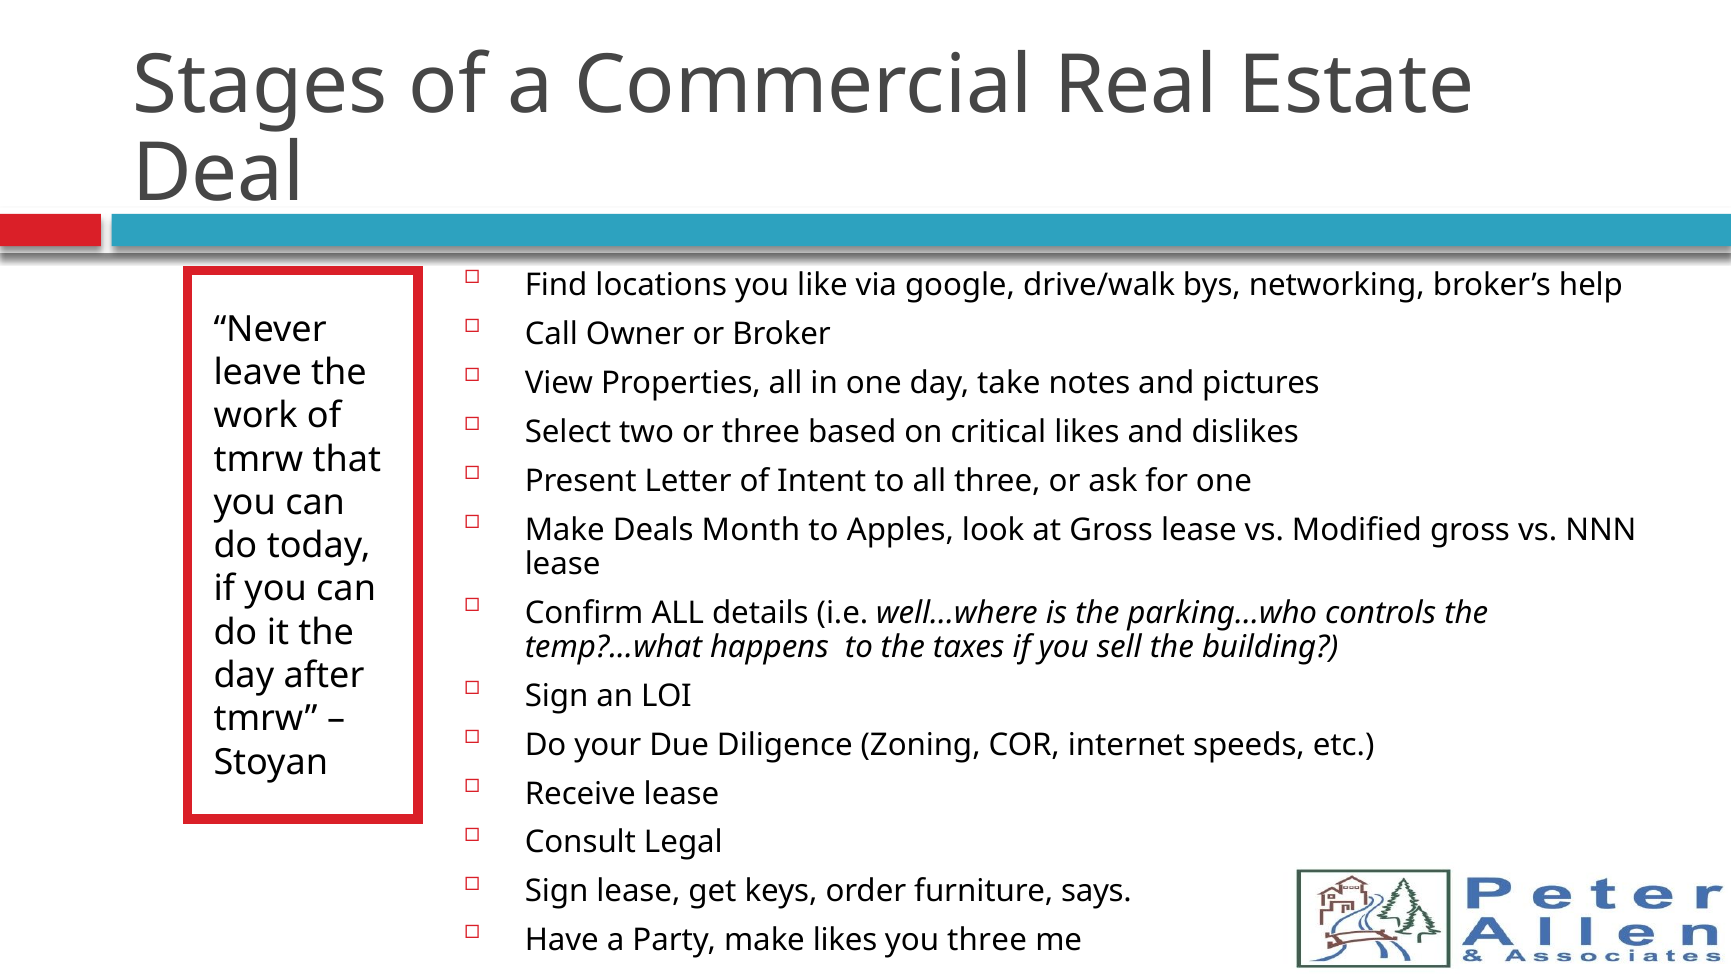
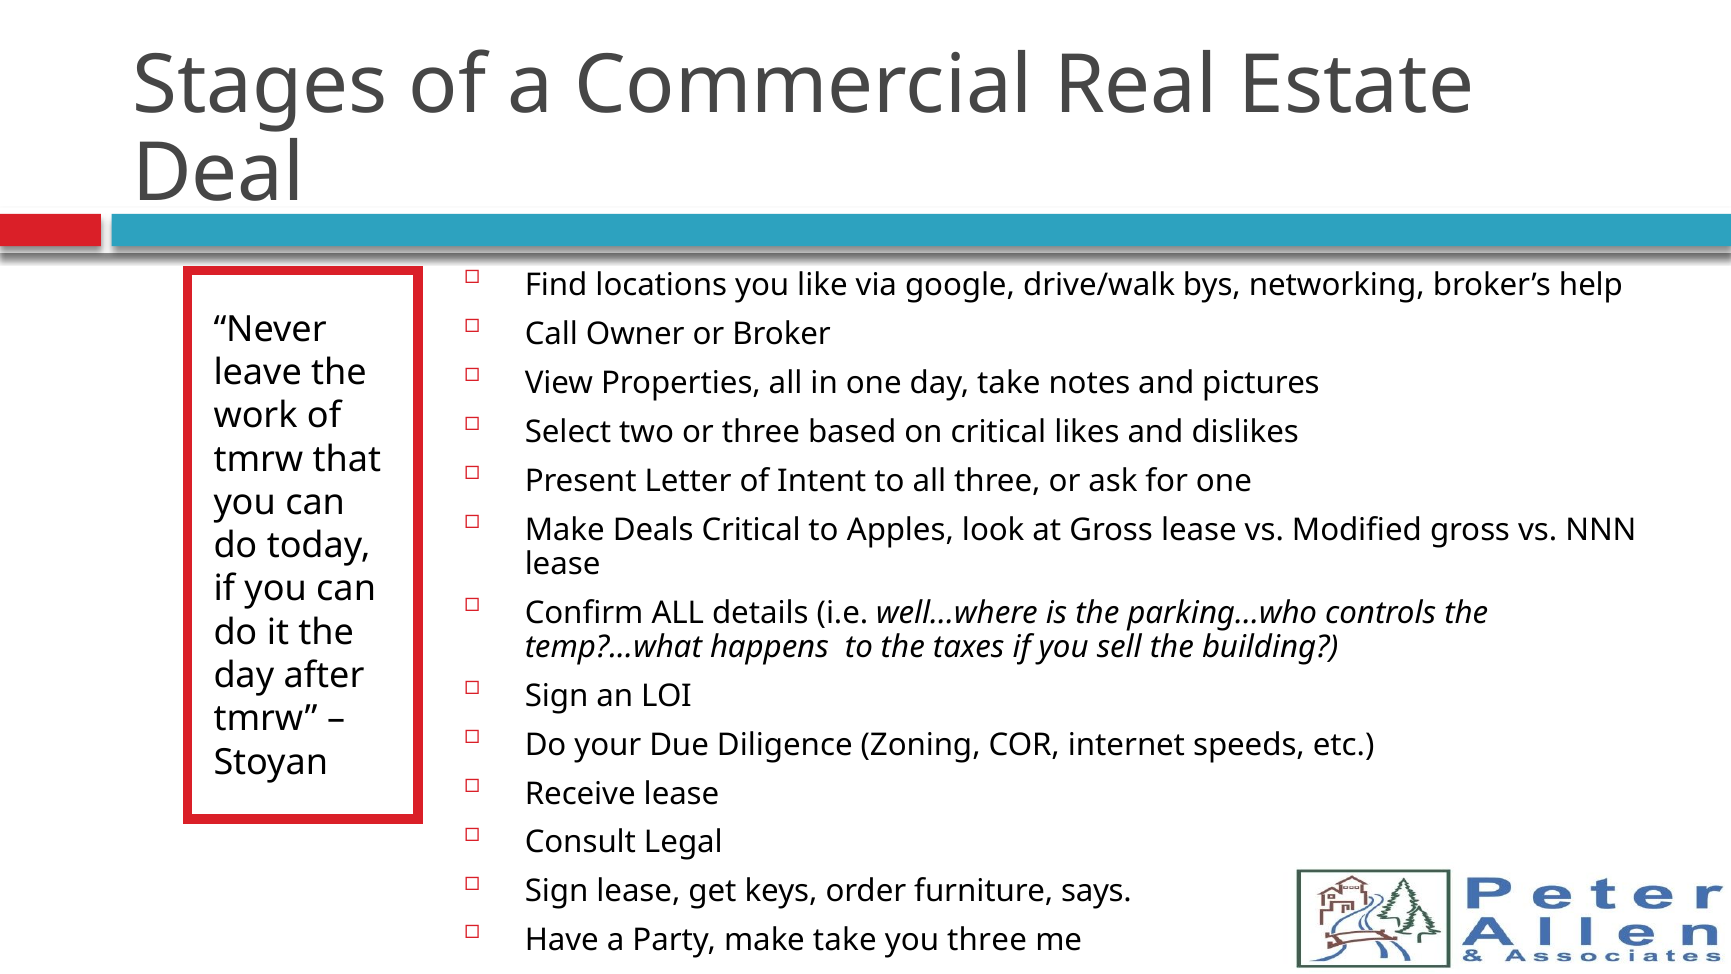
Deals Month: Month -> Critical (751, 530)
make likes: likes -> take (845, 940)
